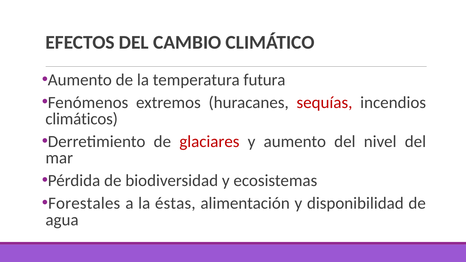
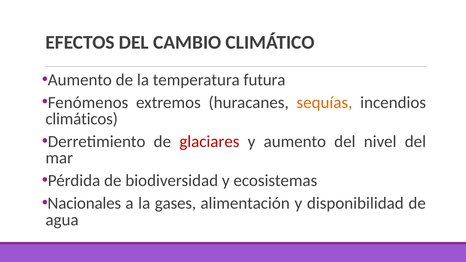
sequías colour: red -> orange (324, 103)
Forestales: Forestales -> Nacionales (84, 203)
éstas: éstas -> gases (175, 203)
